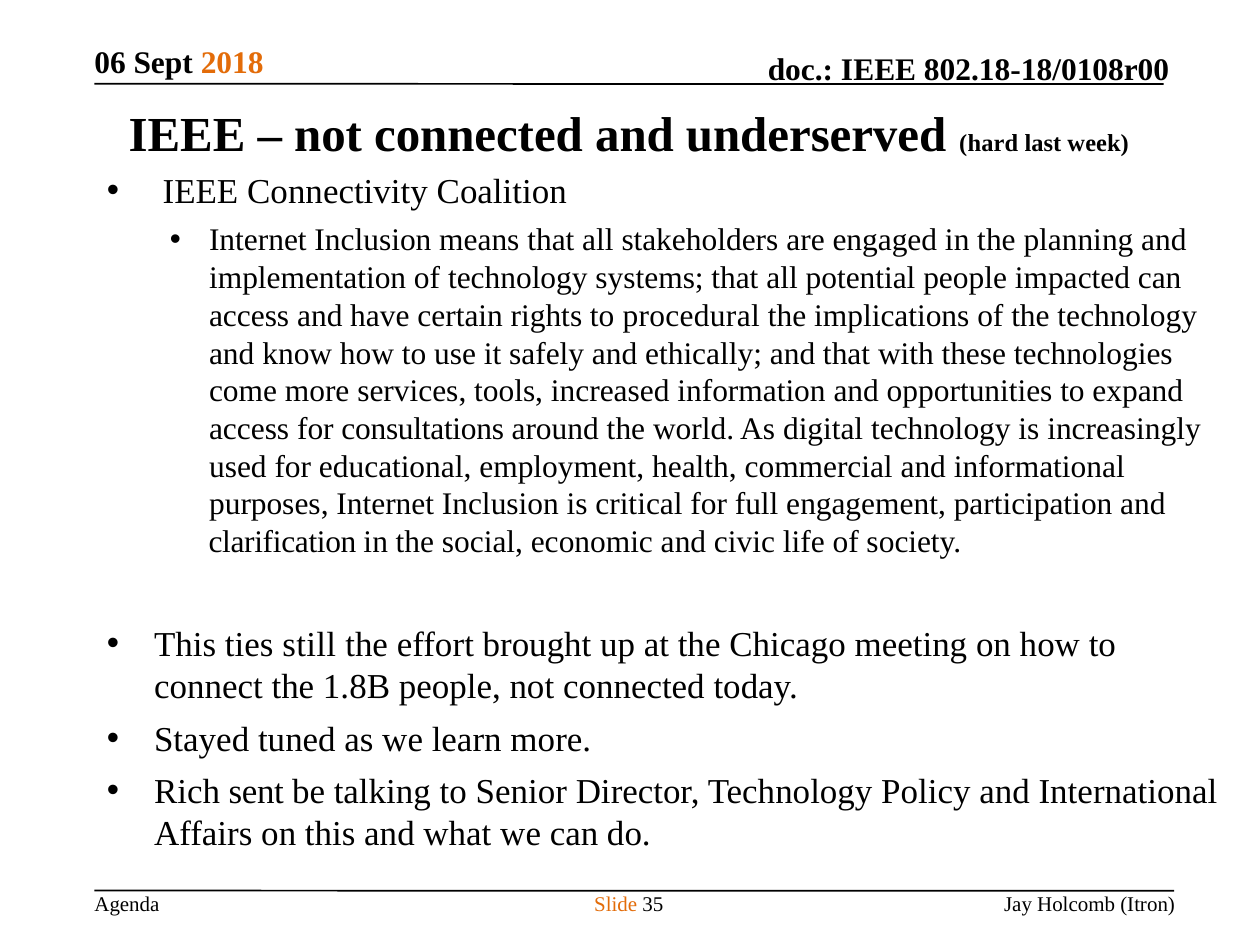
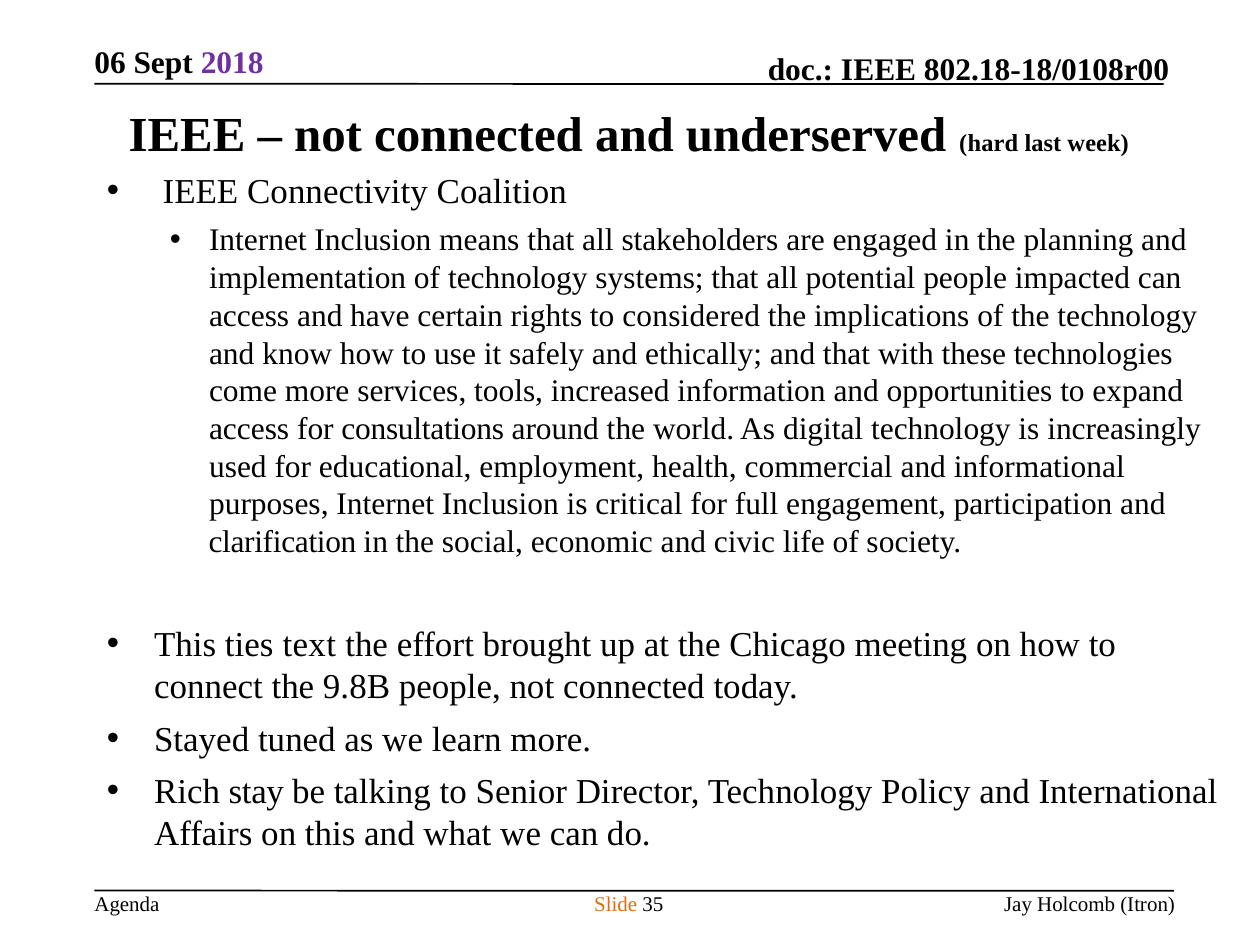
2018 colour: orange -> purple (232, 63)
procedural: procedural -> considered (691, 316)
still: still -> text (309, 646)
1.8B: 1.8B -> 9.8B (357, 688)
sent: sent -> stay (256, 792)
